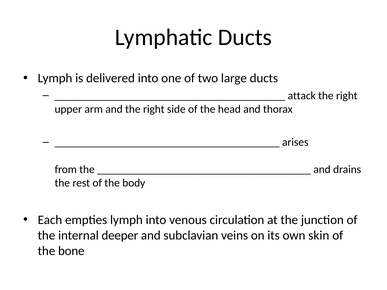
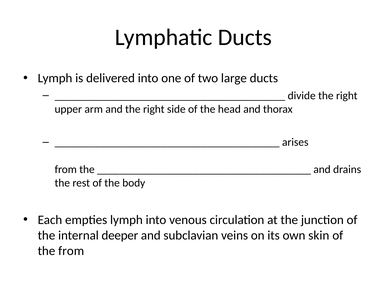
attack: attack -> divide (302, 96)
the bone: bone -> from (71, 251)
